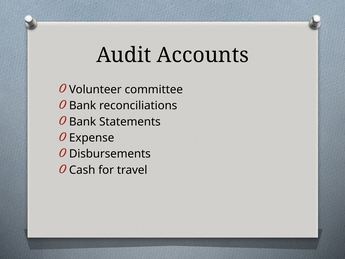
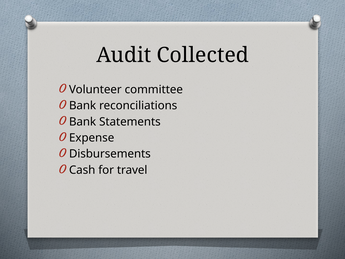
Accounts: Accounts -> Collected (203, 55)
